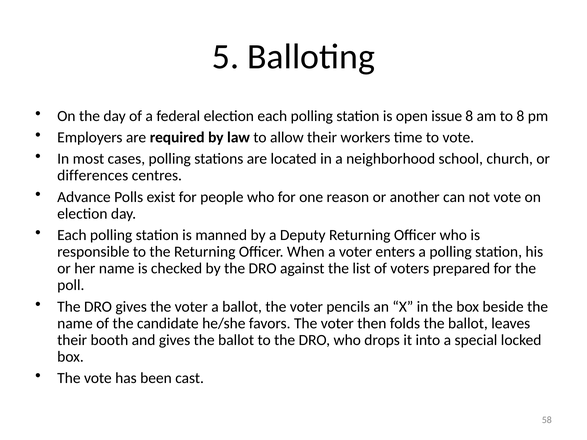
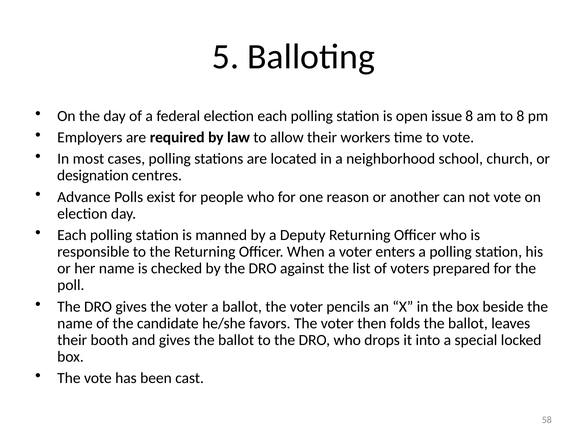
differences: differences -> designation (93, 176)
